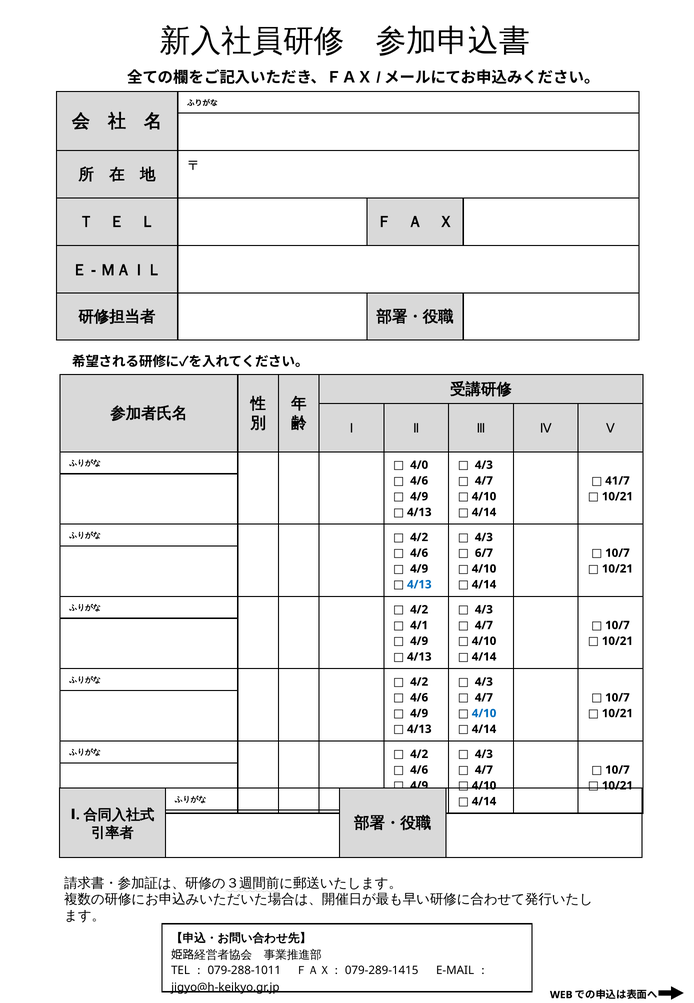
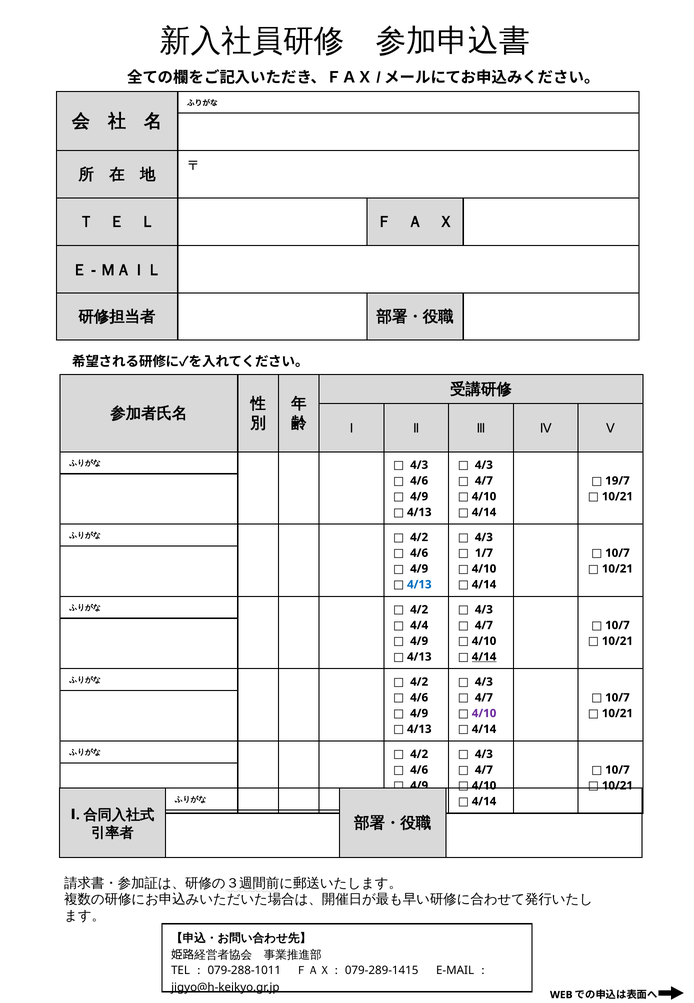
4/0: 4/0 -> 4/3 (419, 465)
41/7: 41/7 -> 19/7 (617, 480)
6/7: 6/7 -> 1/7 (484, 553)
4/1: 4/1 -> 4/4 (419, 625)
4/14 underline: none -> present (484, 656)
4/10 colour: blue -> purple (484, 713)
